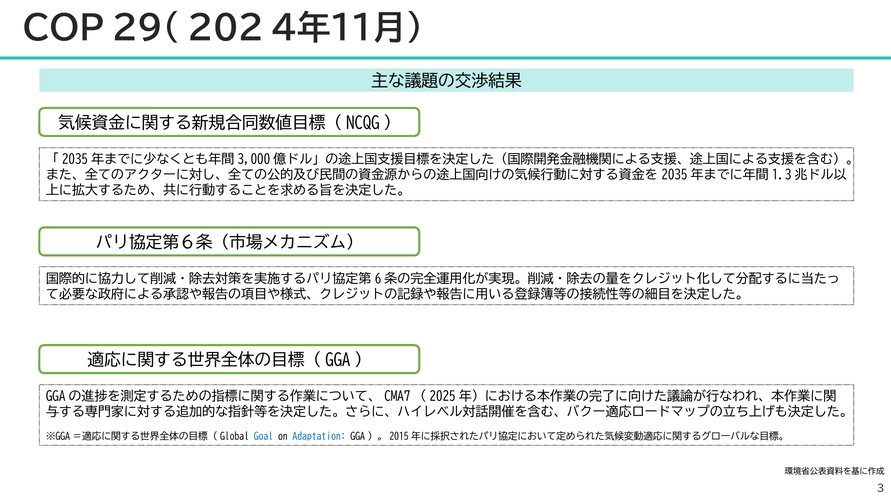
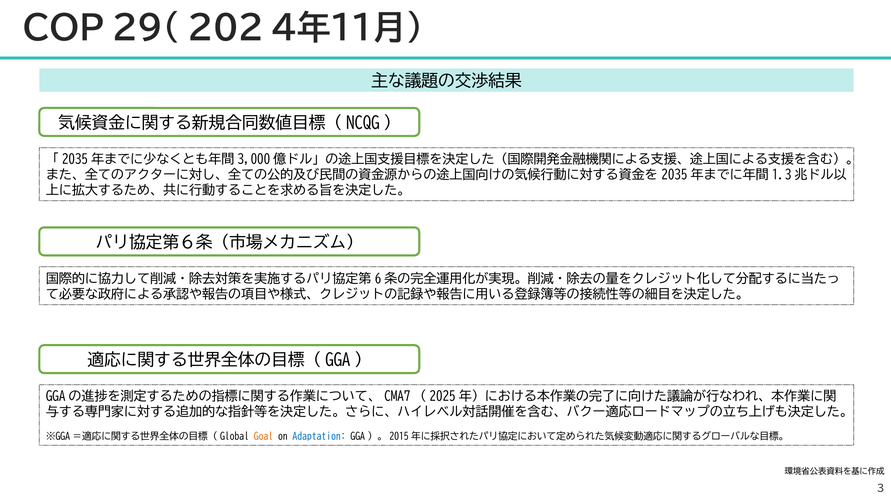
Goal colour: blue -> orange (264, 437)
